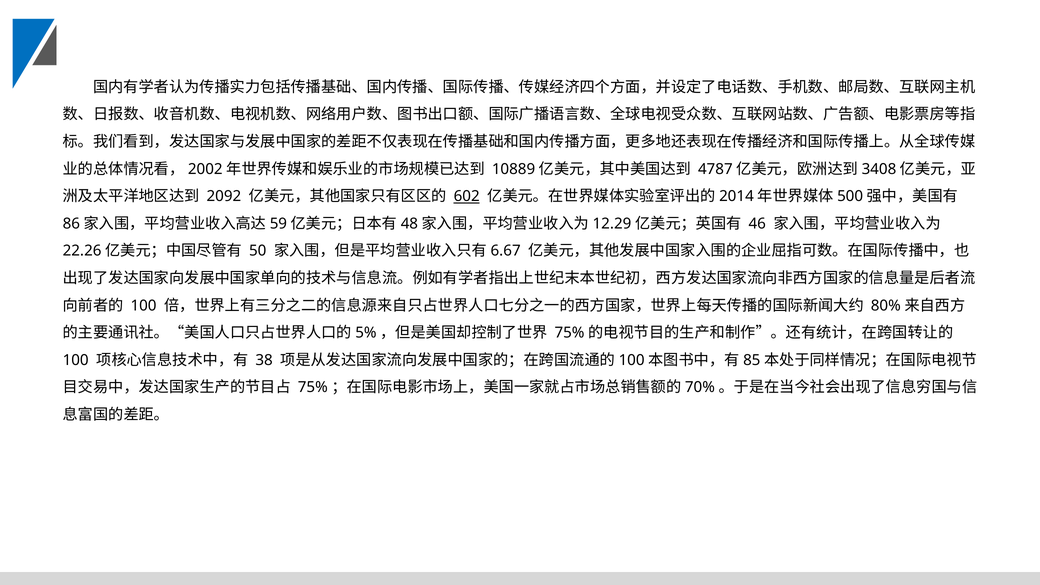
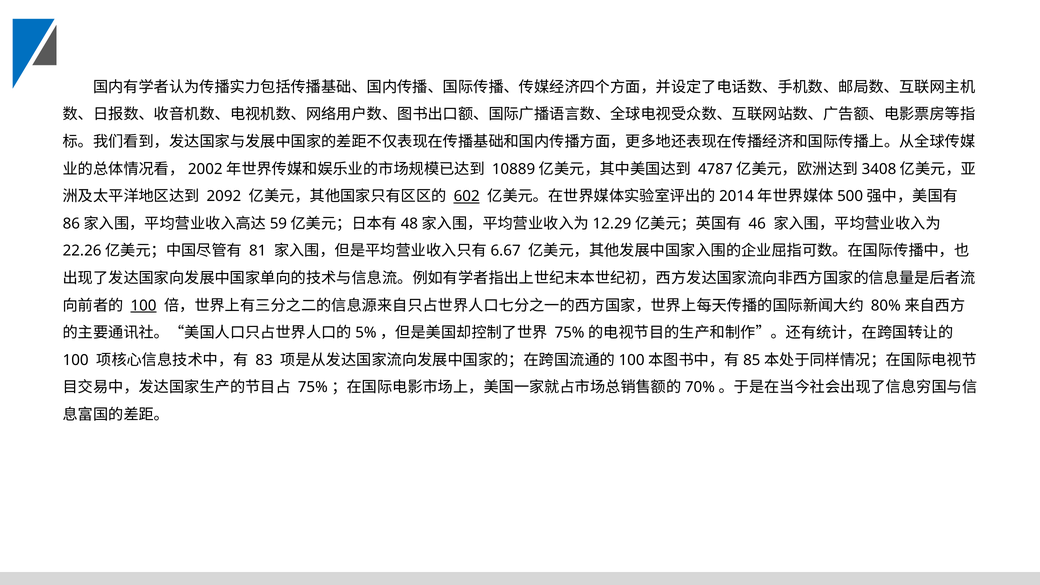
50: 50 -> 81 (258, 251)
100 underline: none -> present (144, 306)
38: 38 -> 83 (264, 360)
